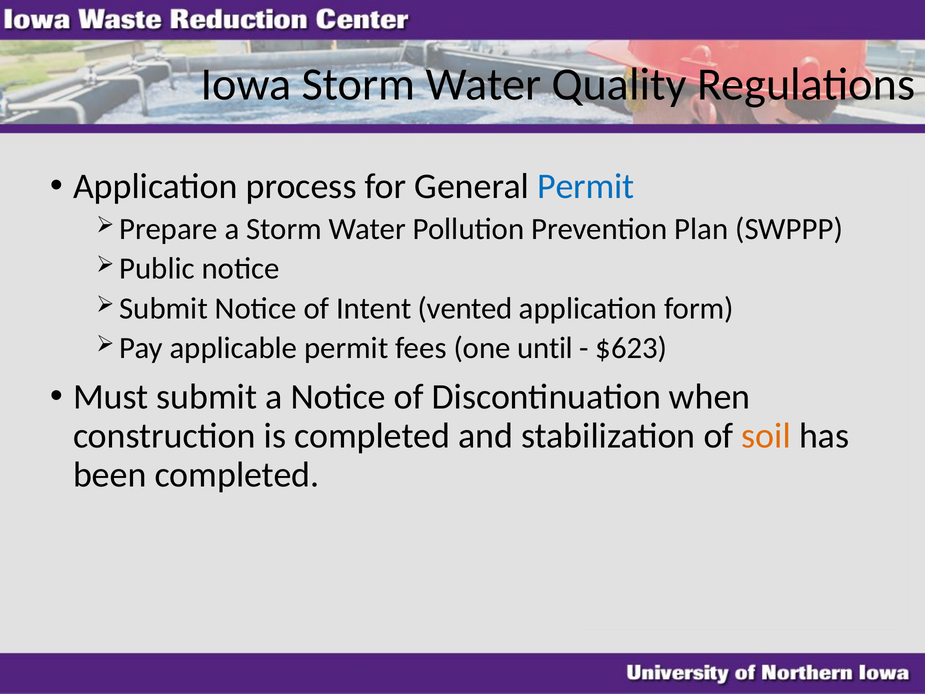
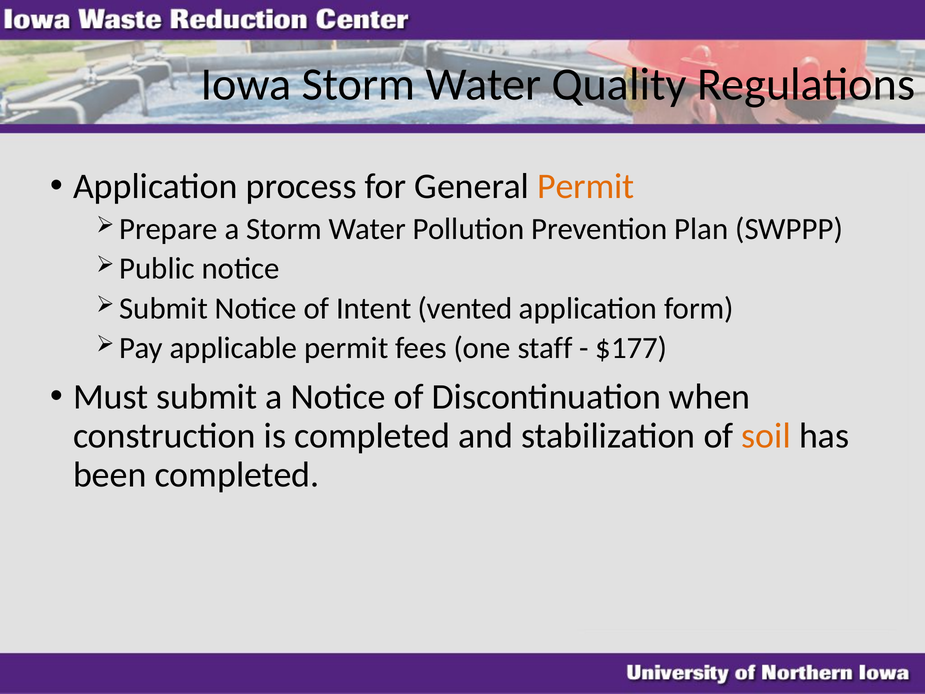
Permit colour: blue -> orange (586, 186)
until: until -> staff (545, 348)
$623: $623 -> $177 (631, 348)
